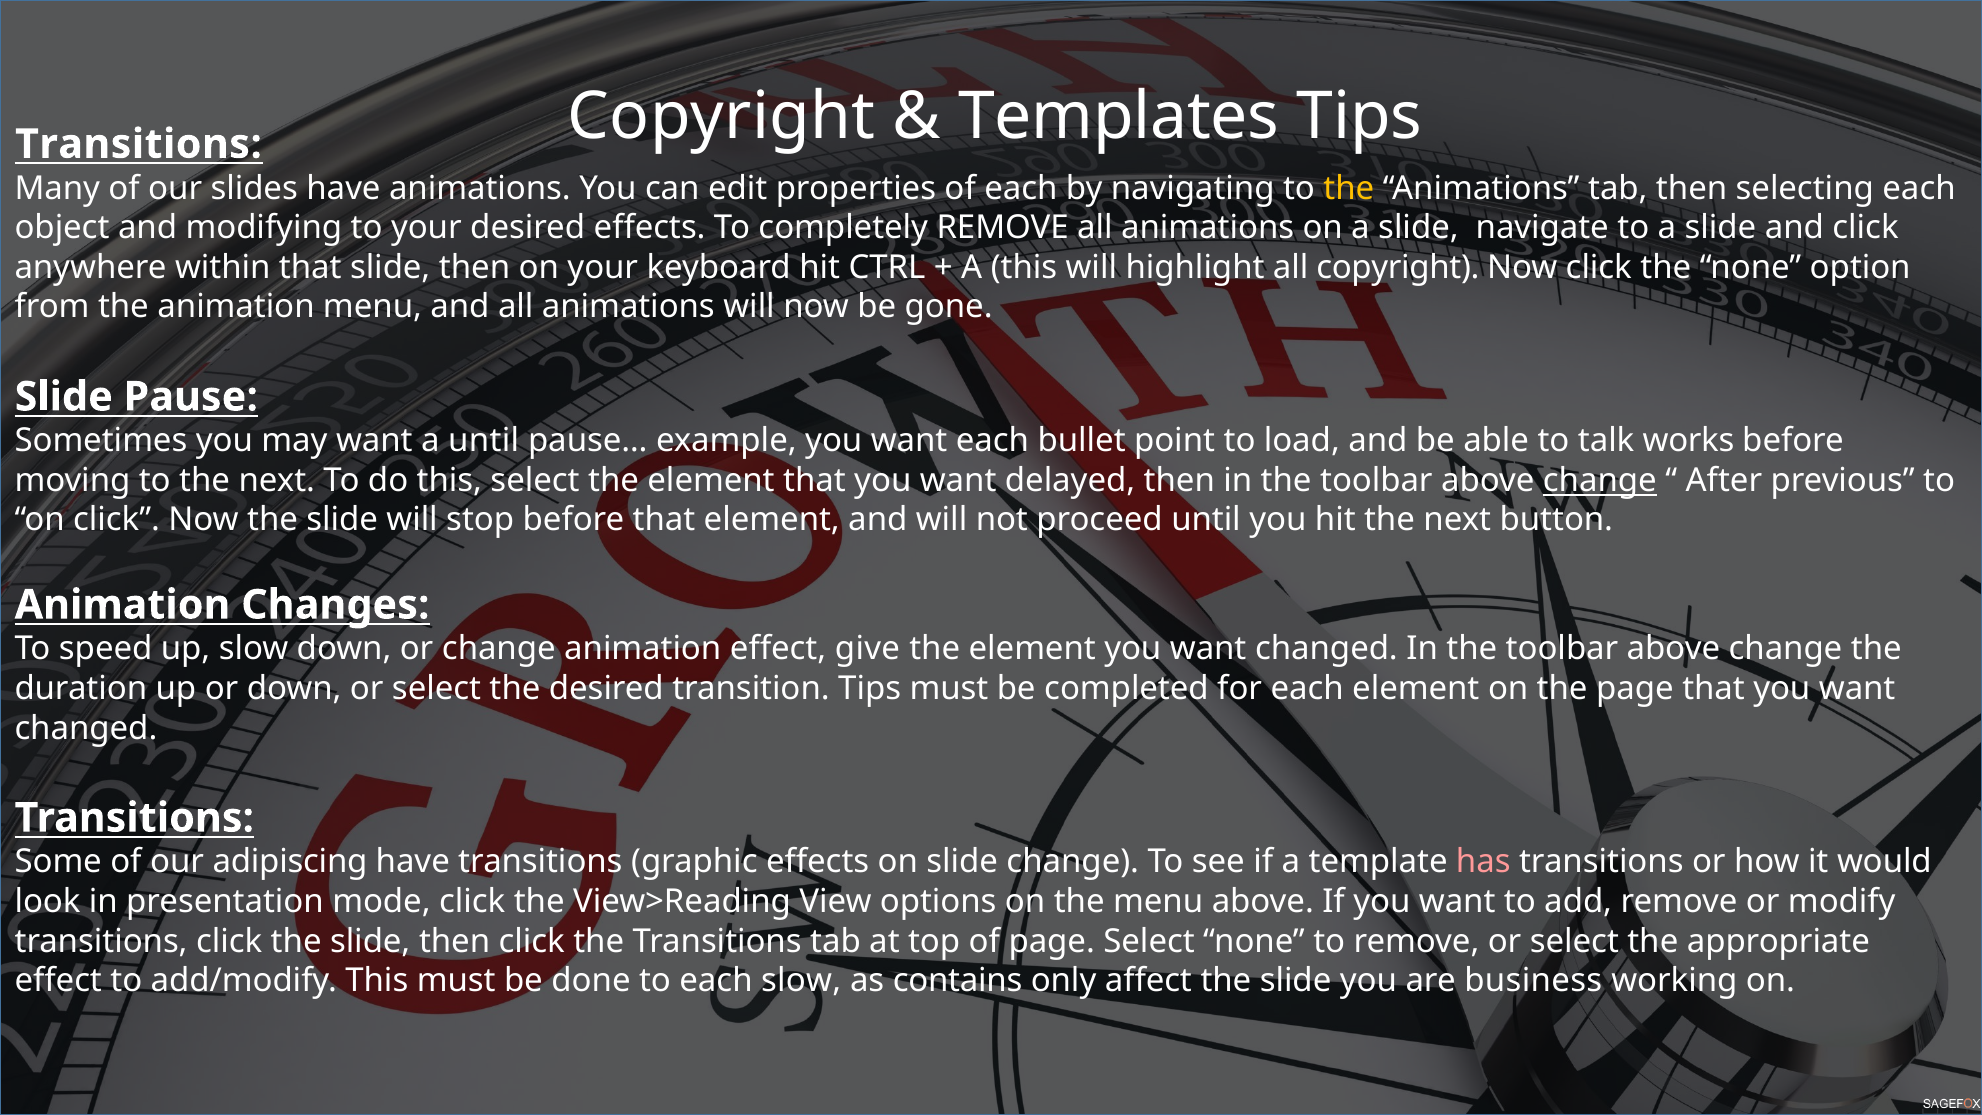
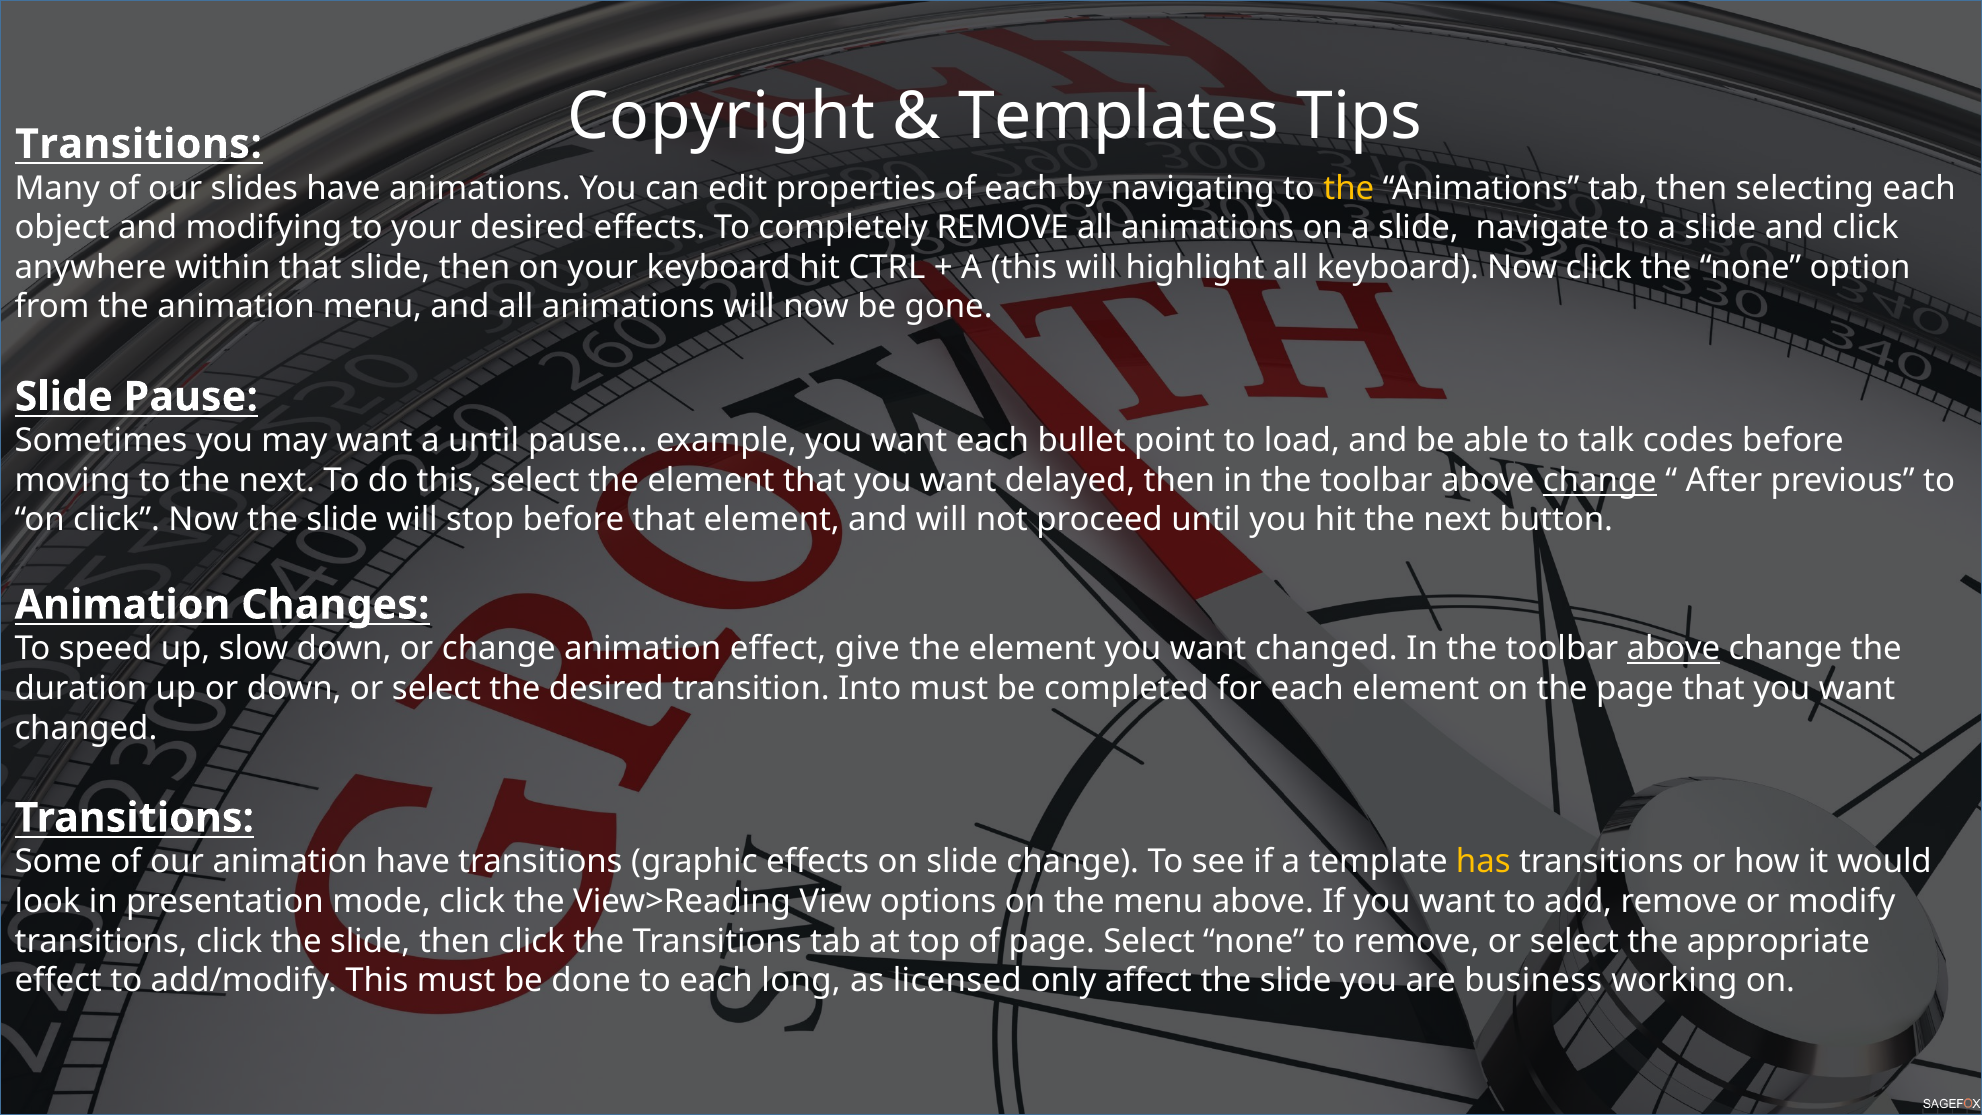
all copyright: copyright -> keyboard (1398, 267)
works: works -> codes (1688, 441)
above underline: none -> present (1673, 649)
transition Tips: Tips -> Into (870, 688)
our adipiscing: adipiscing -> animation (290, 862)
has colour: pink -> yellow (1483, 862)
each slow: slow -> long (801, 981)
contains: contains -> licensed (957, 981)
